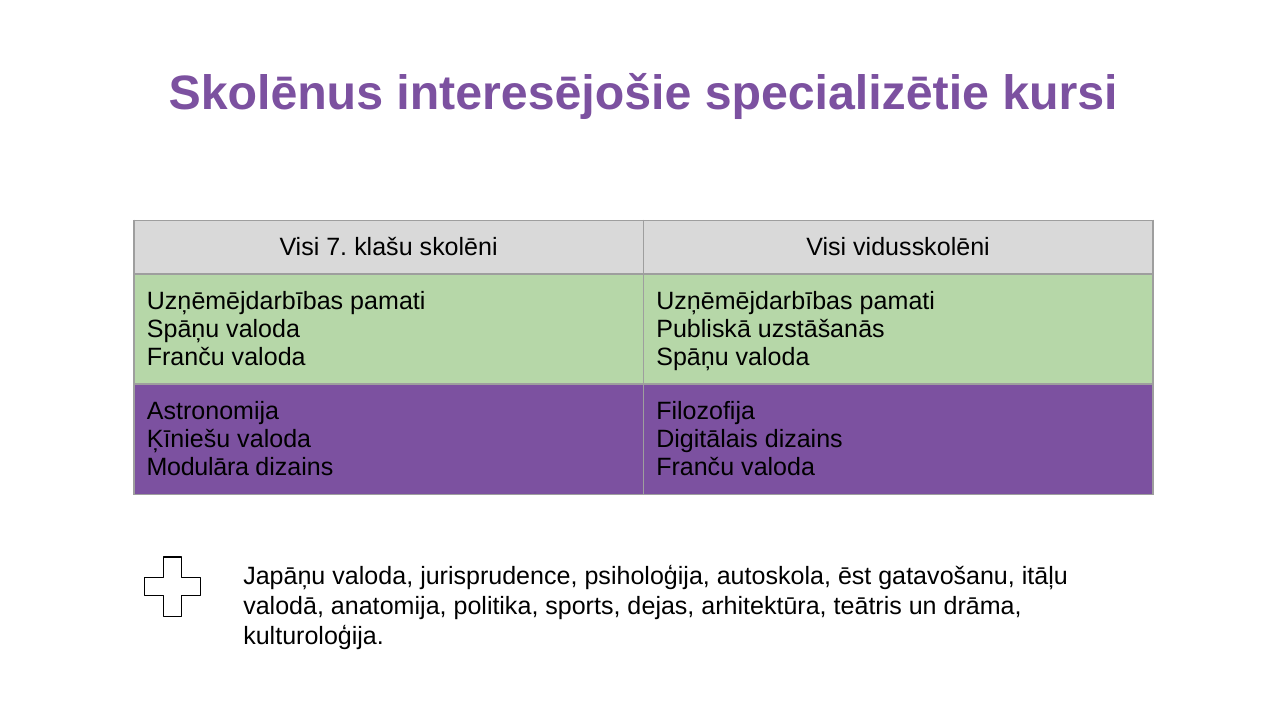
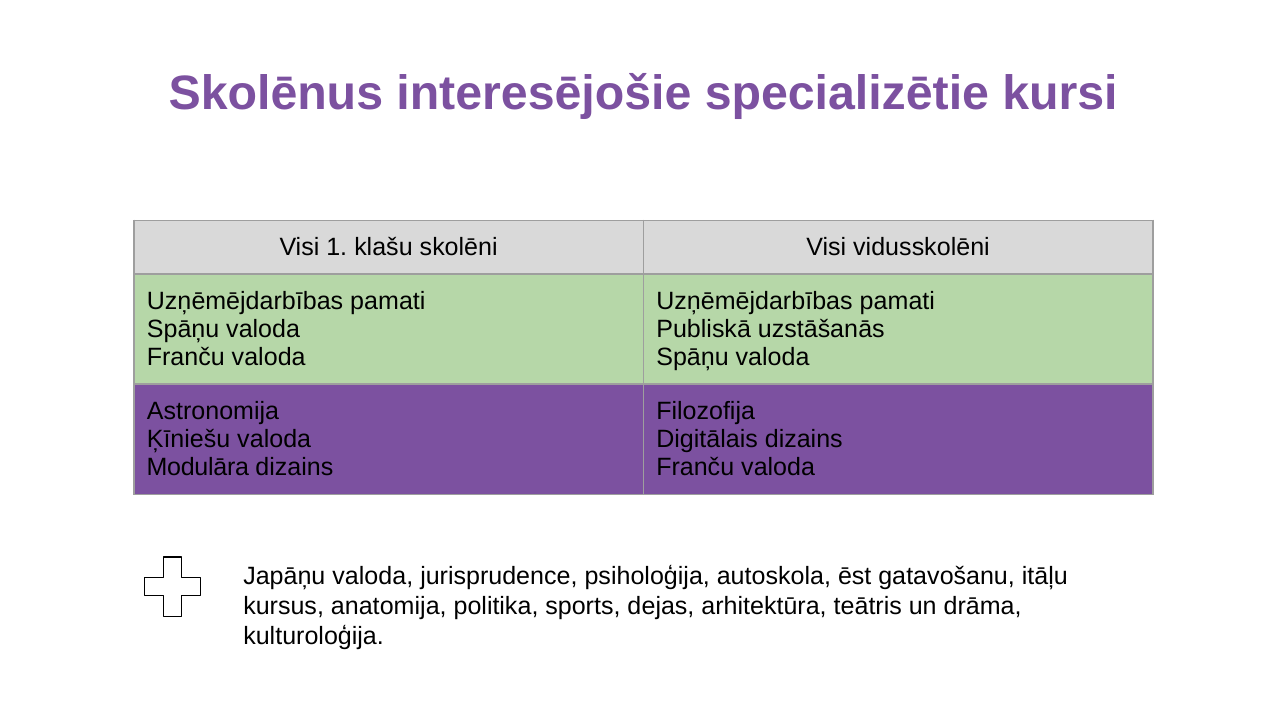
7: 7 -> 1 (337, 247)
valodā: valodā -> kursus (284, 606)
